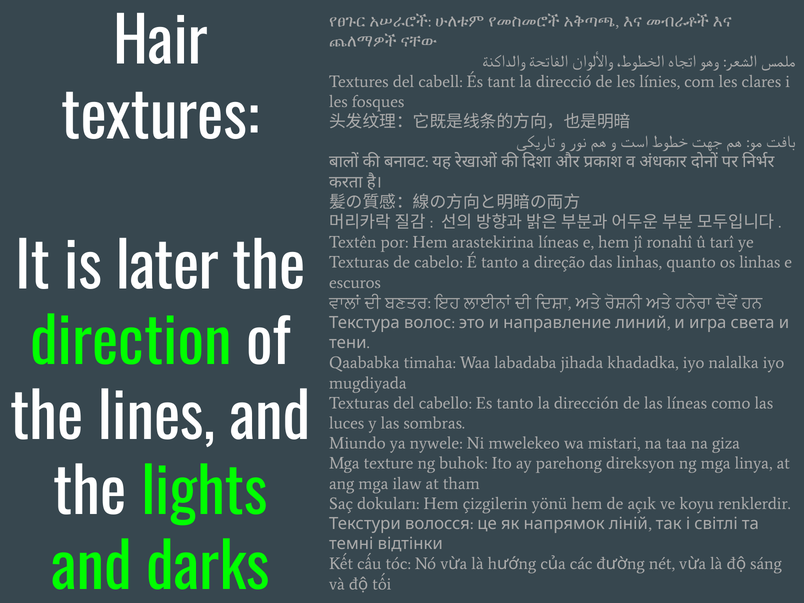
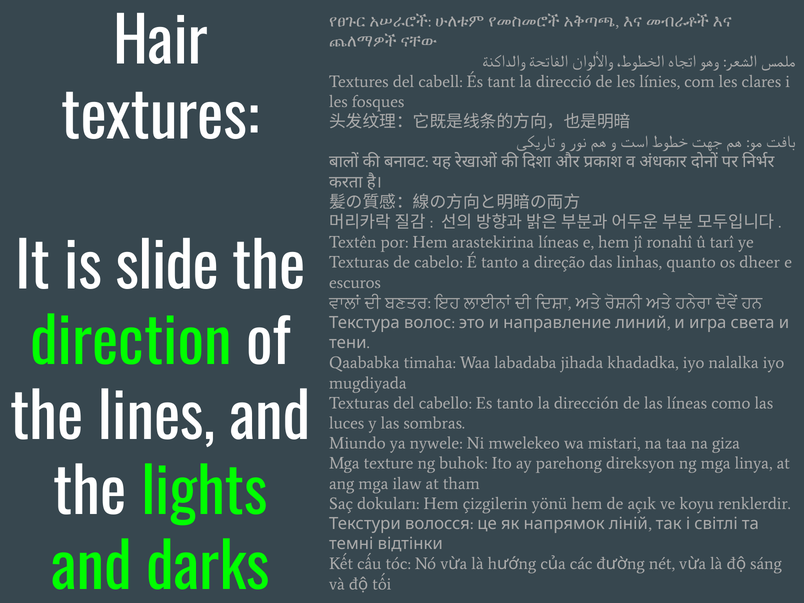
later: later -> slide (167, 268)
os linhas: linhas -> dheer (760, 262)
